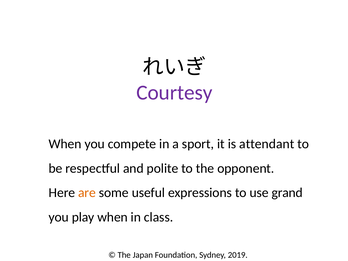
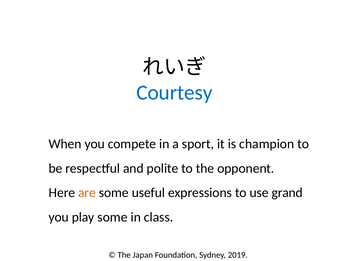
Courtesy colour: purple -> blue (174, 93)
attendant: attendant -> champion (267, 144)
play when: when -> some (112, 217)
